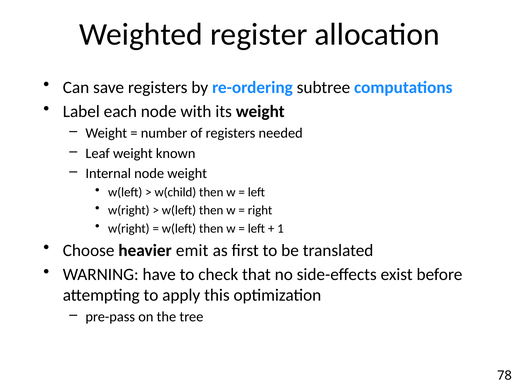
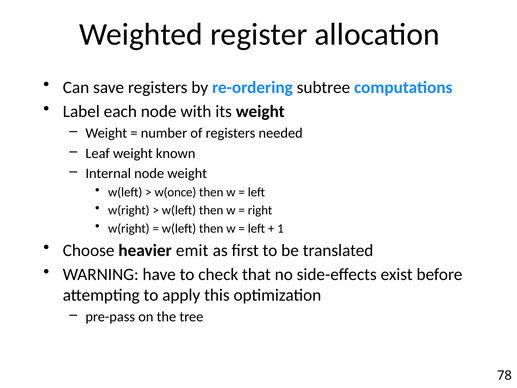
w(child: w(child -> w(once (175, 192)
